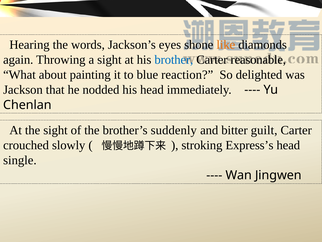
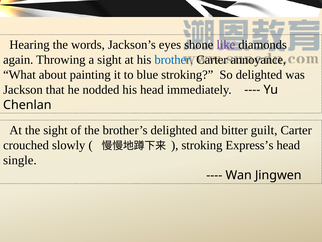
like colour: orange -> purple (226, 45)
reasonable: reasonable -> annoyance (258, 60)
blue reaction: reaction -> stroking (187, 75)
brother’s suddenly: suddenly -> delighted (174, 130)
